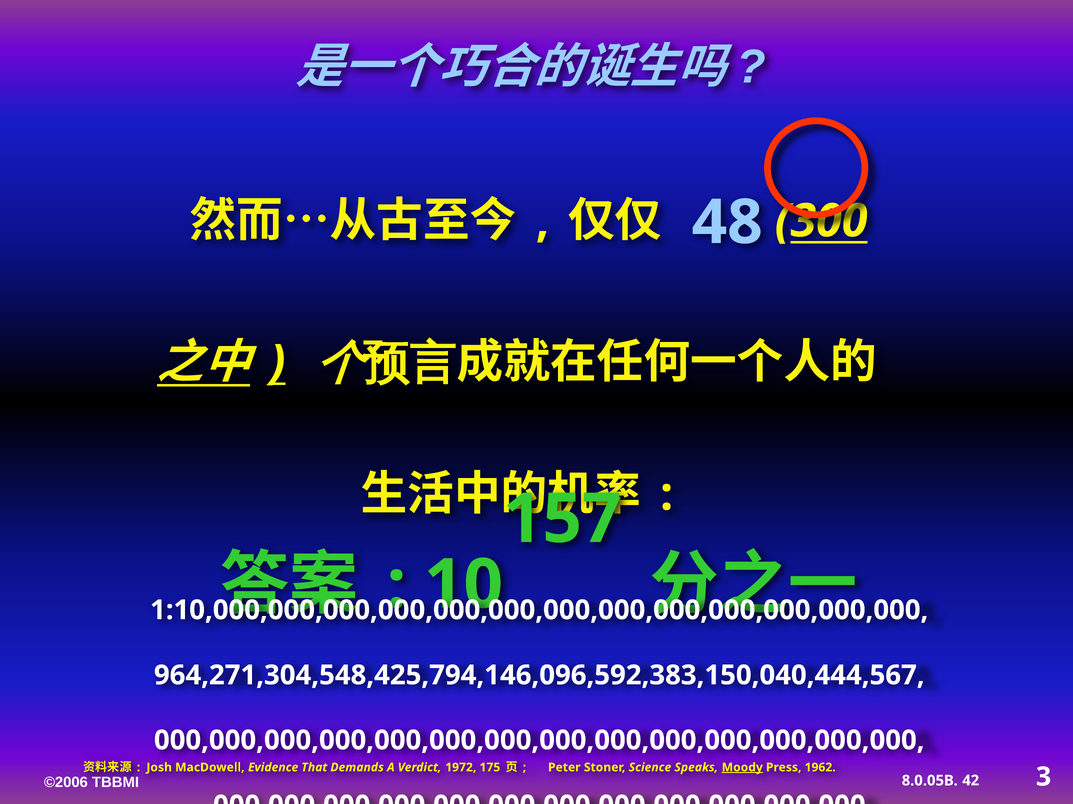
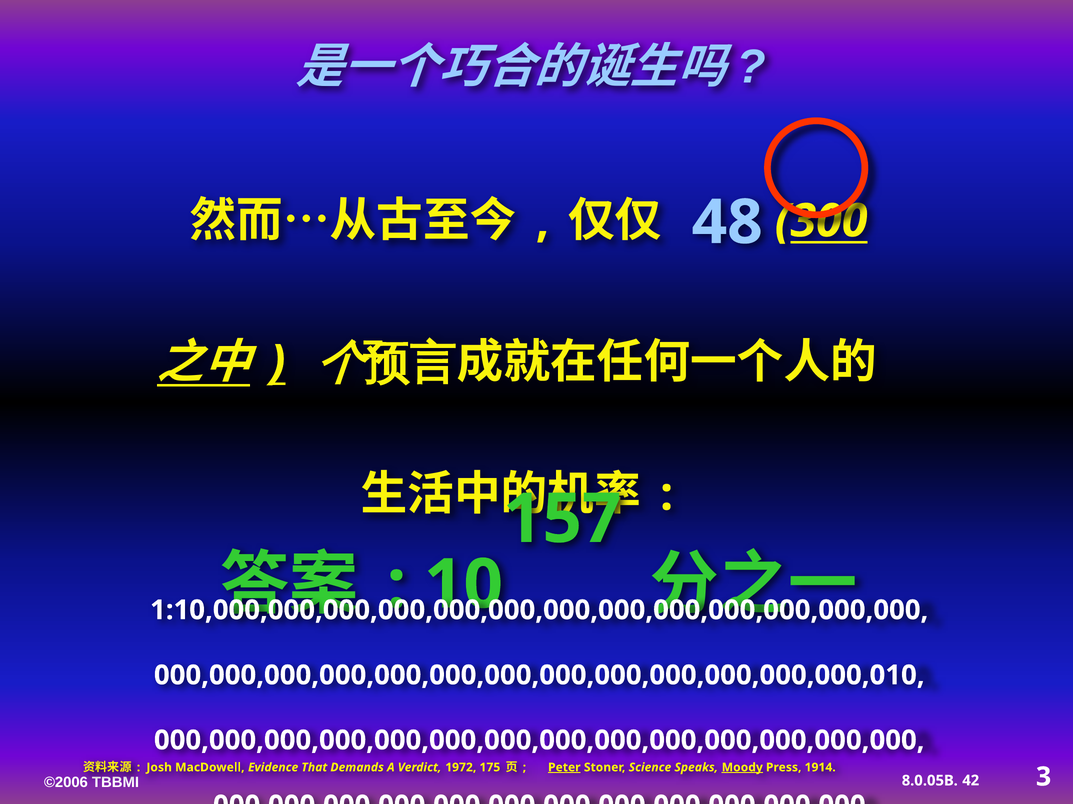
964,271,304,548,425,794,146,096,592,383,150,040,444,567: 964,271,304,548,425,794,146,096,592,383,150,040,444,567 -> 000,000,000,000,000,000,000,000,000,000,000,000,000,010 (539, 676)
Peter underline: none -> present (564, 768)
1962: 1962 -> 1914 (820, 768)
